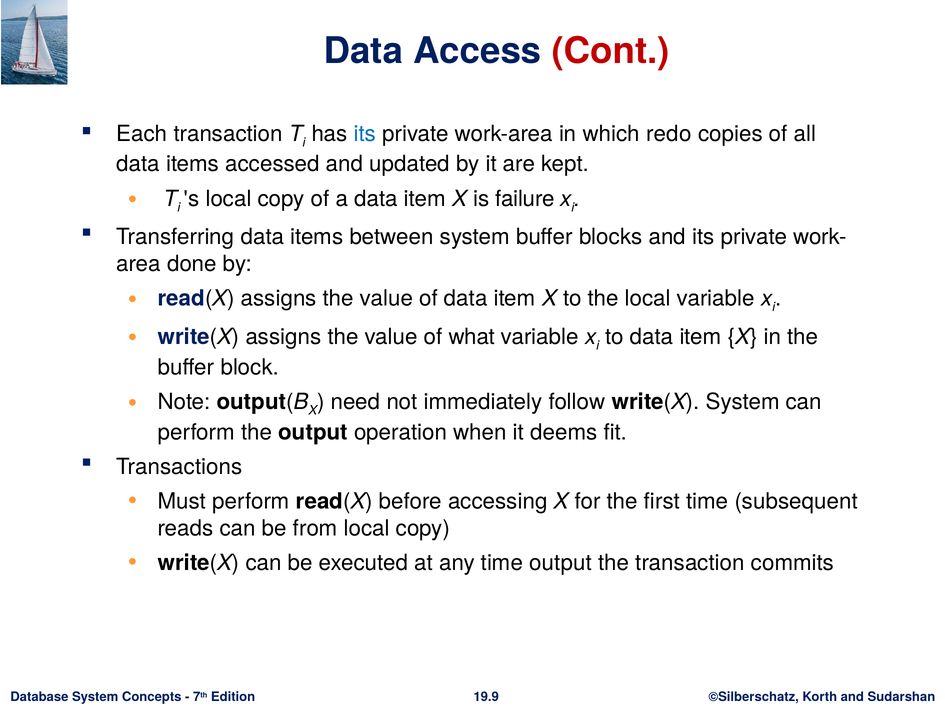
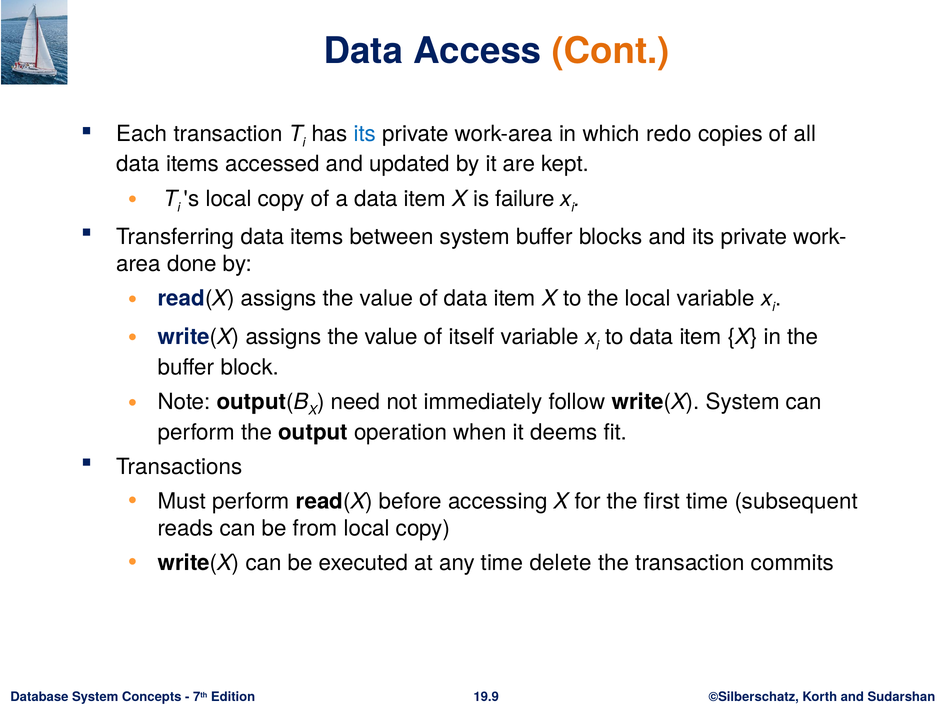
Cont colour: red -> orange (611, 51)
what: what -> itself (472, 337)
time output: output -> delete (561, 563)
